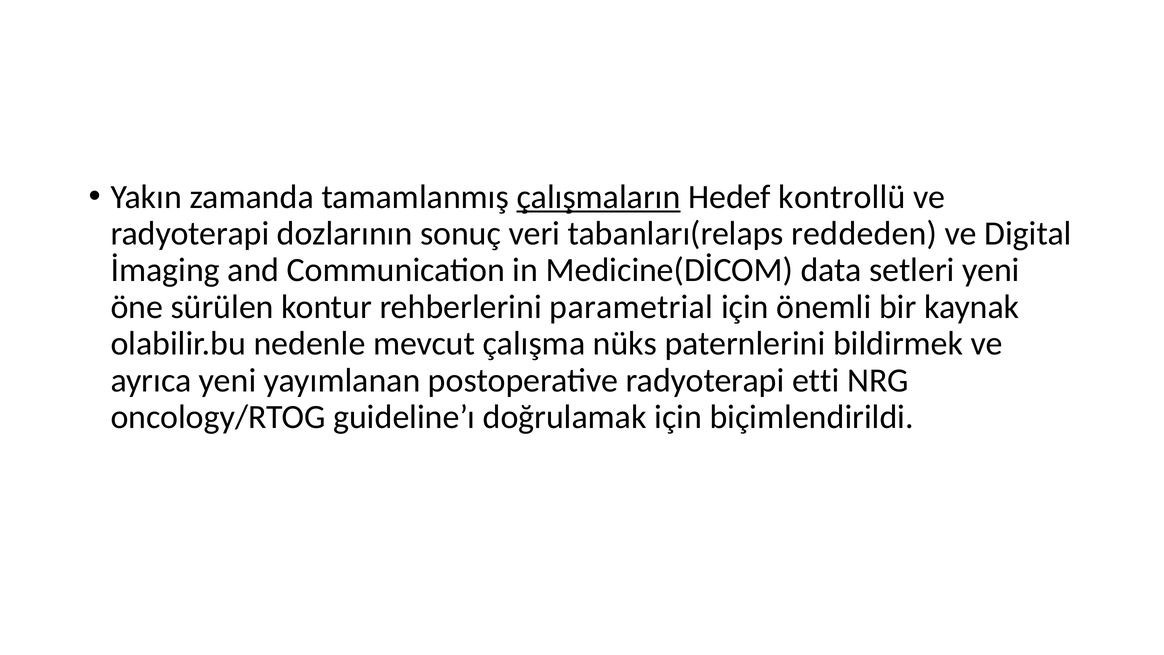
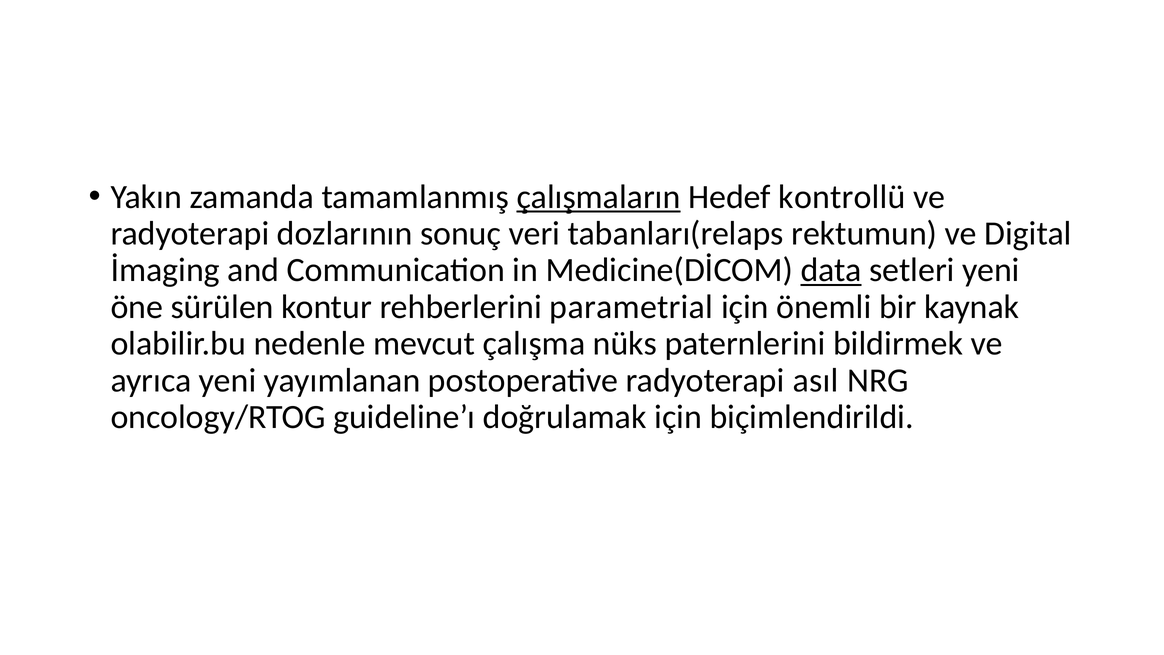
reddeden: reddeden -> rektumun (864, 233)
data underline: none -> present (831, 270)
etti: etti -> asıl (816, 380)
